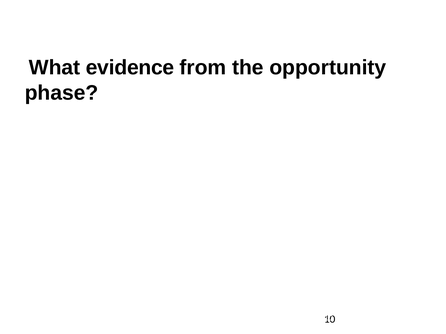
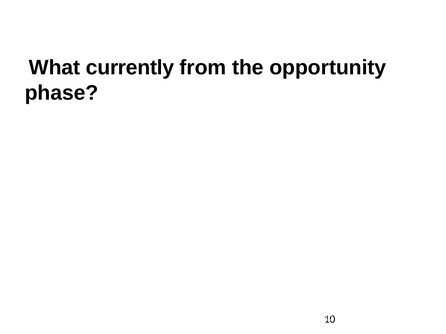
evidence: evidence -> currently (130, 68)
